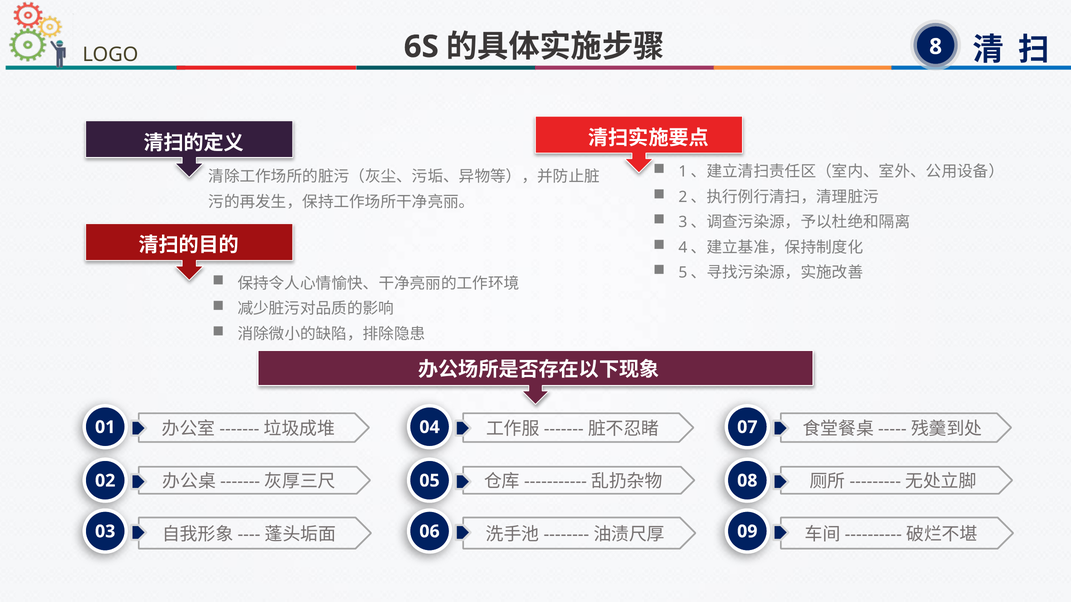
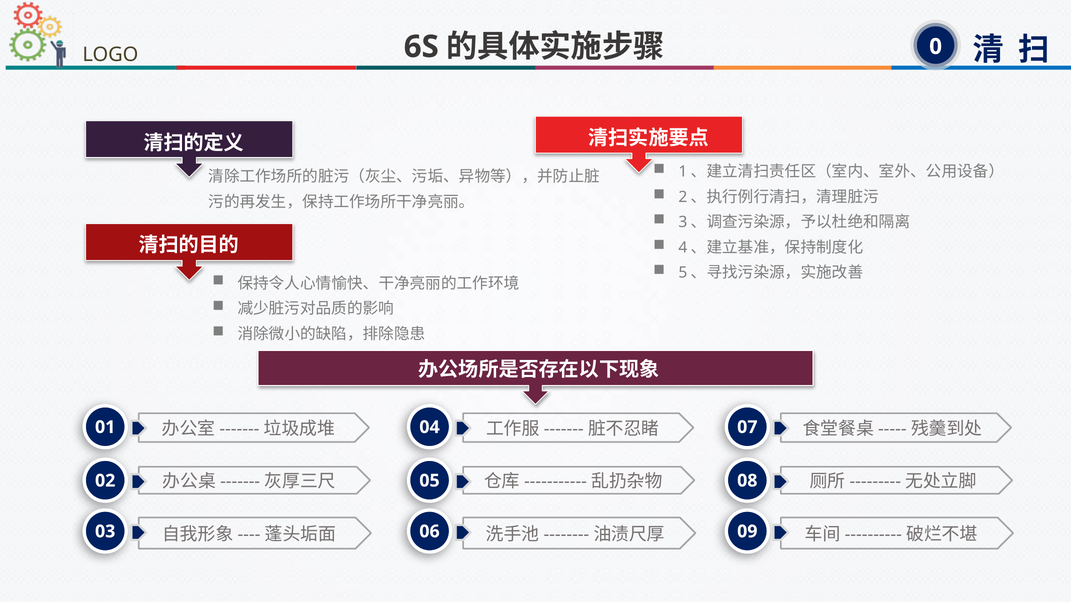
8: 8 -> 0 (936, 47)
